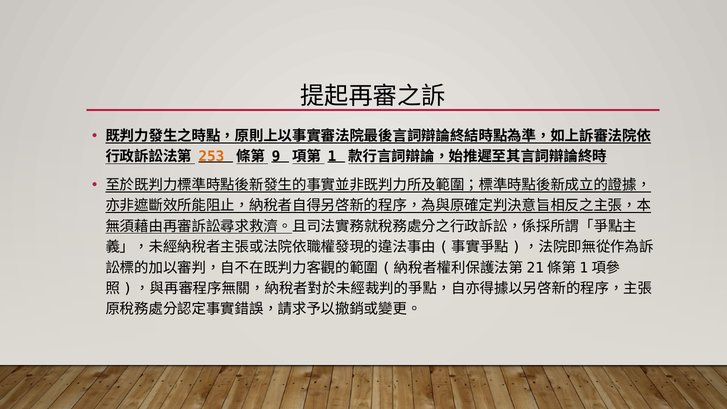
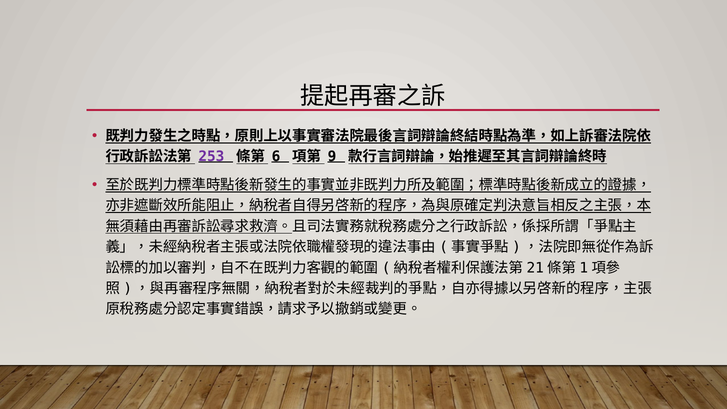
253 colour: orange -> purple (211, 157)
9: 9 -> 6 (276, 157)
1: 1 -> 9 (332, 157)
